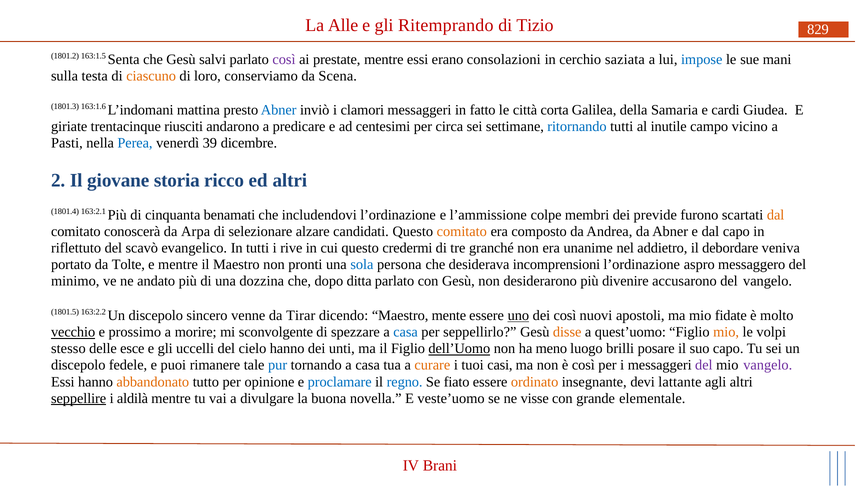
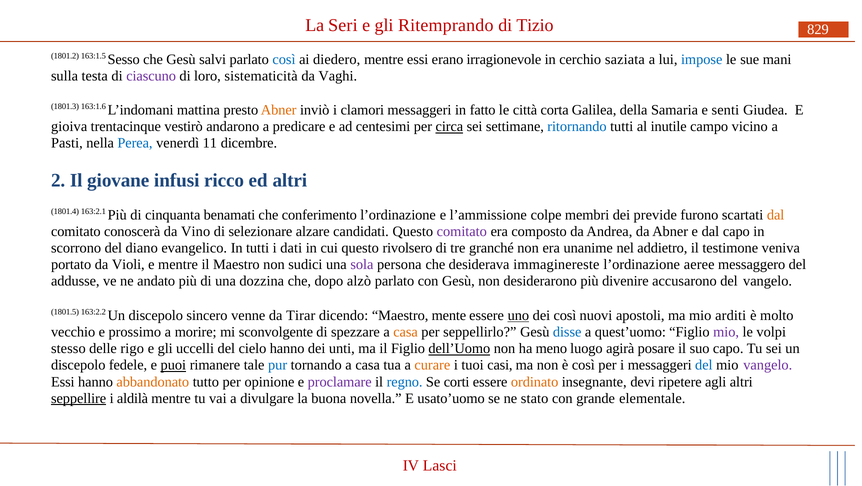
Alle: Alle -> Seri (343, 25)
Senta: Senta -> Sesso (124, 60)
così colour: purple -> blue (284, 60)
prestate: prestate -> diedero (337, 60)
consolazioni: consolazioni -> irragionevole (504, 60)
ciascuno colour: orange -> purple (151, 76)
conserviamo: conserviamo -> sistematicità (261, 76)
Scena: Scena -> Vaghi (338, 76)
Abner colour: blue -> orange (279, 110)
cardi: cardi -> senti (725, 110)
giriate: giriate -> gioiva (69, 127)
riusciti: riusciti -> vestirò (184, 127)
circa underline: none -> present (449, 127)
39: 39 -> 11 (210, 143)
storia: storia -> infusi (177, 180)
includendovi: includendovi -> conferimento (319, 215)
Arpa: Arpa -> Vino (196, 231)
comitato colour: orange -> purple (462, 231)
riflettuto: riflettuto -> scorrono (76, 248)
scavò: scavò -> diano (142, 248)
rive: rive -> dati (291, 248)
credermi: credermi -> rivolsero (407, 248)
debordare: debordare -> testimone (730, 248)
Tolte: Tolte -> Violi (128, 264)
pronti: pronti -> sudici (305, 264)
sola colour: blue -> purple (362, 264)
incomprensioni: incomprensioni -> immaginereste (556, 264)
aspro: aspro -> aeree (699, 264)
minimo: minimo -> addusse (75, 280)
ditta: ditta -> alzò (359, 280)
fidate: fidate -> arditi (731, 315)
vecchio underline: present -> none (73, 332)
casa colour: blue -> orange (406, 332)
disse colour: orange -> blue (567, 332)
mio colour: orange -> purple (726, 332)
esce: esce -> rigo (132, 348)
brilli: brilli -> agirà (620, 348)
puoi underline: none -> present (173, 365)
del colour: purple -> blue (704, 365)
proclamare colour: blue -> purple (340, 381)
fiato: fiato -> corti (457, 381)
lattante: lattante -> ripetere (680, 381)
veste’uomo: veste’uomo -> usato’uomo (451, 398)
visse: visse -> stato (535, 398)
Brani: Brani -> Lasci (440, 465)
